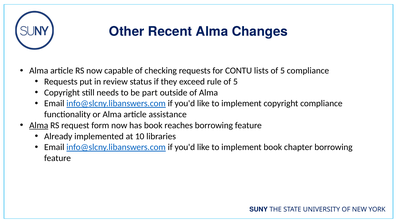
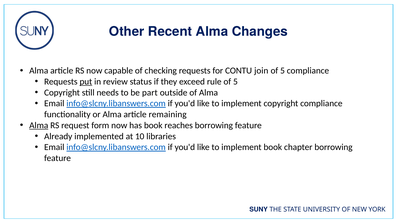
lists: lists -> join (261, 71)
put underline: none -> present (86, 82)
assistance: assistance -> remaining (168, 115)
